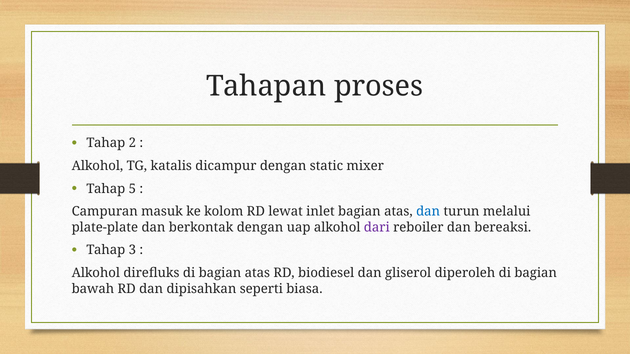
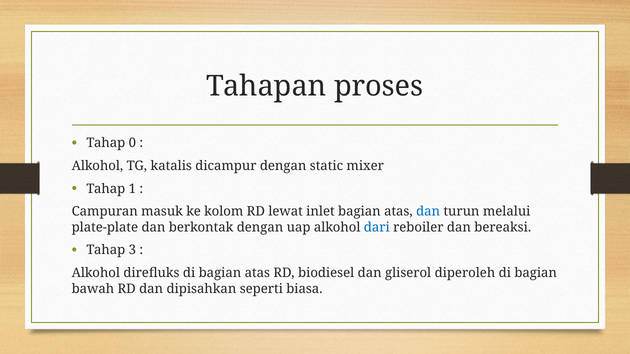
2: 2 -> 0 (132, 143)
5: 5 -> 1 (132, 189)
dari colour: purple -> blue (377, 228)
